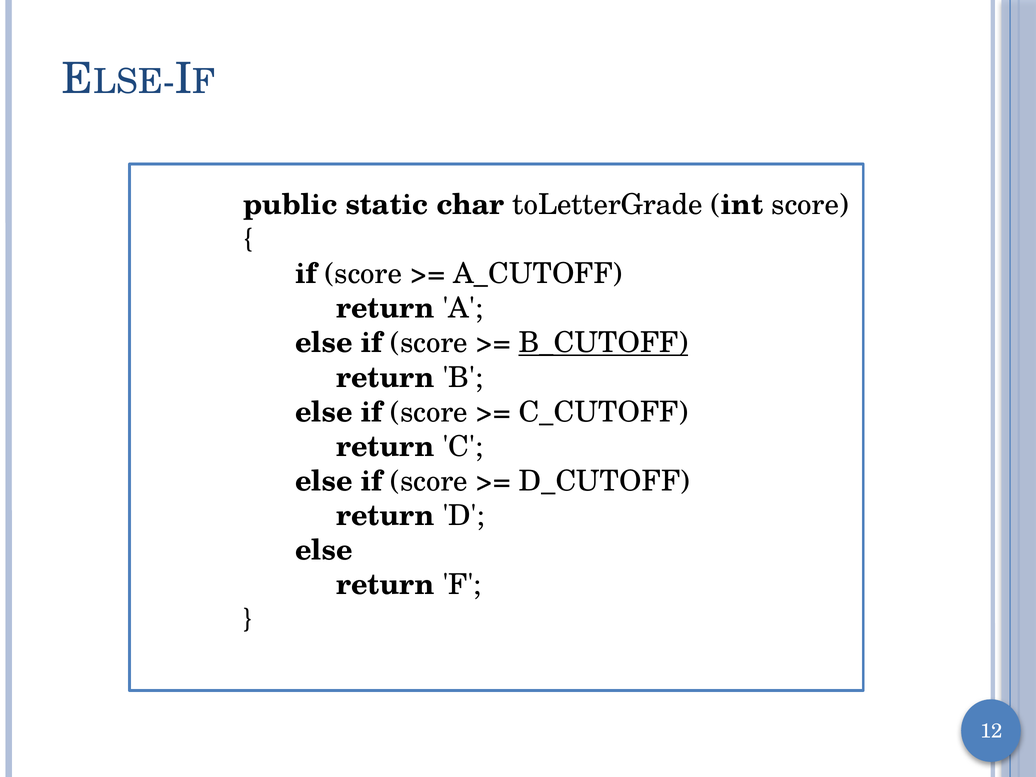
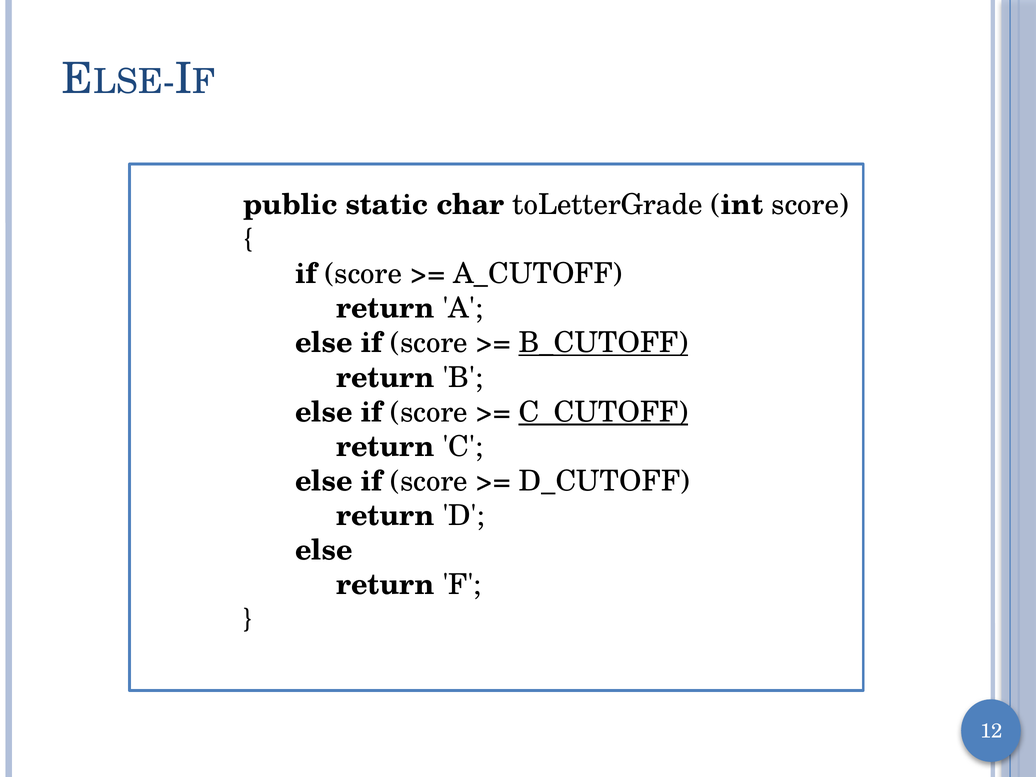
C_CUTOFF underline: none -> present (603, 412)
